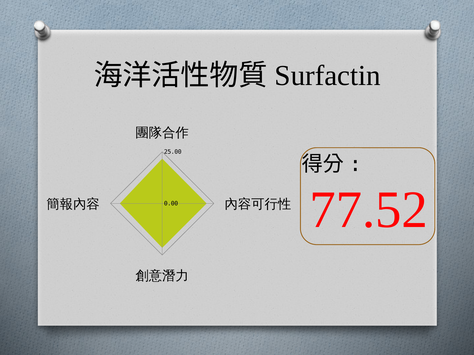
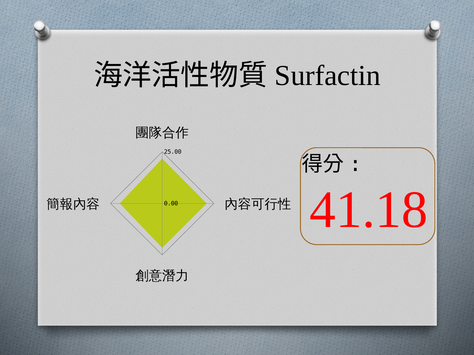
77.52: 77.52 -> 41.18 (369, 210)
